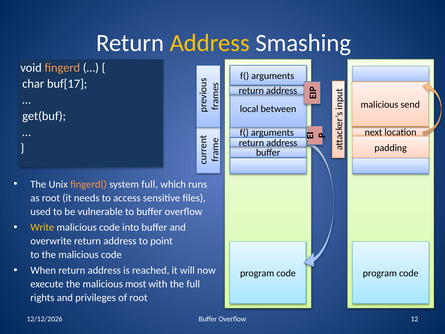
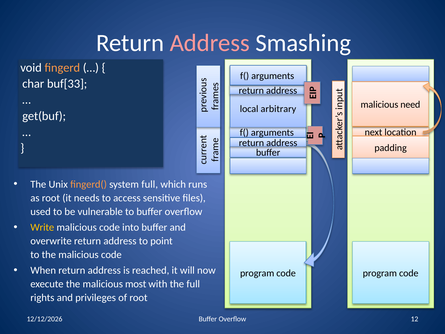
Address colour: yellow -> pink (210, 43)
buf[17: buf[17 -> buf[33 (67, 84)
send: send -> need (410, 105)
between: between -> arbitrary (278, 109)
